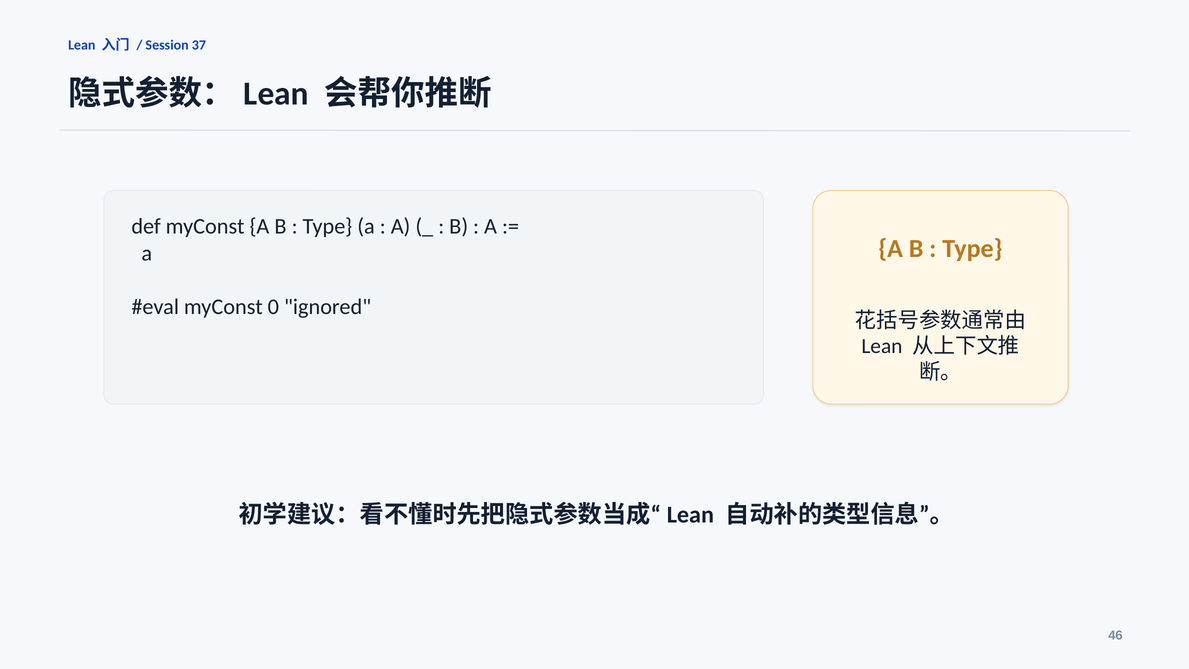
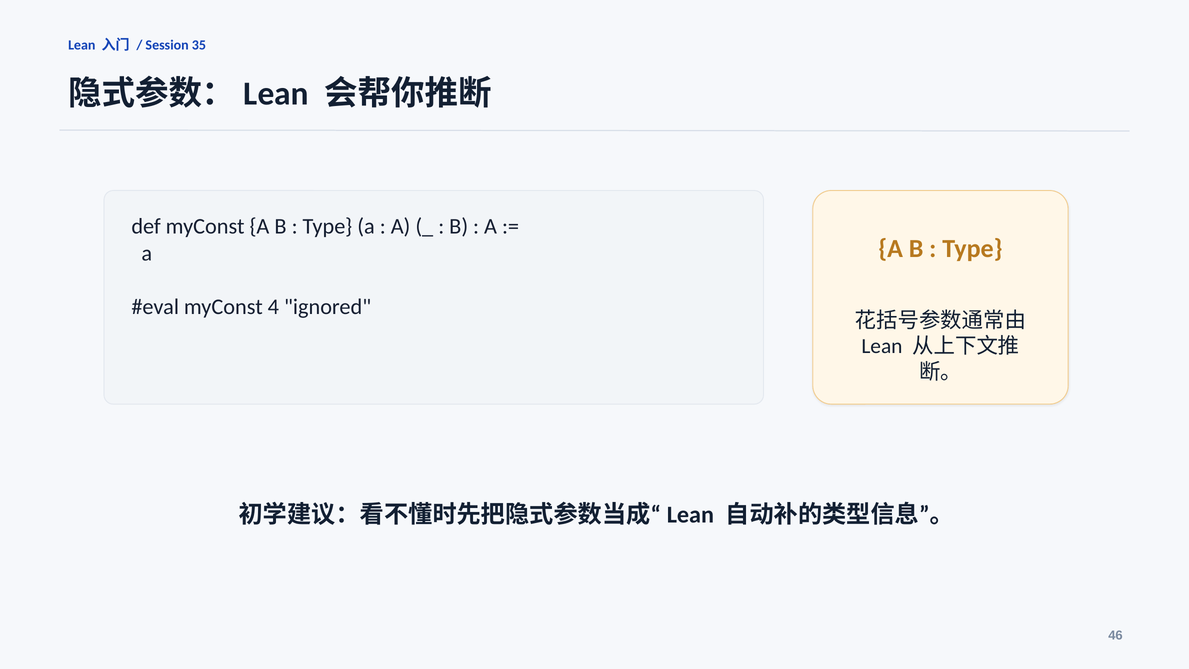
37: 37 -> 35 (199, 45)
0: 0 -> 4 (273, 307)
